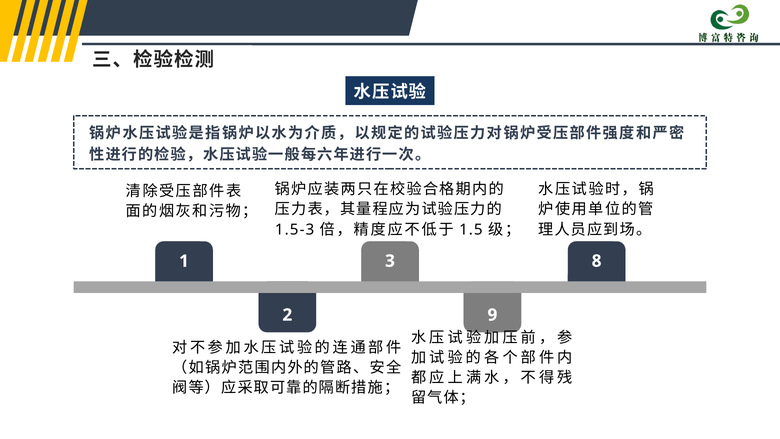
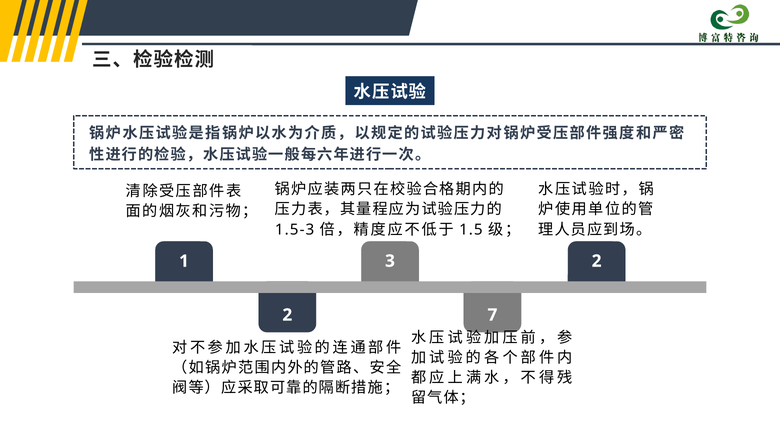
3 8: 8 -> 2 (597, 261)
9: 9 -> 7 (492, 315)
